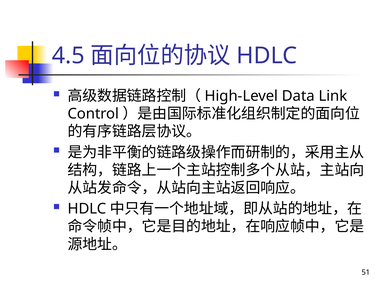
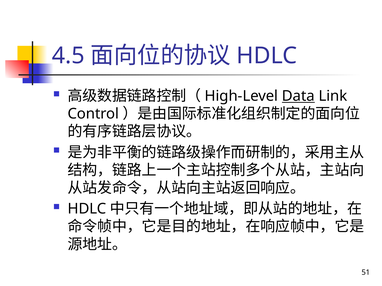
Data underline: none -> present (298, 96)
